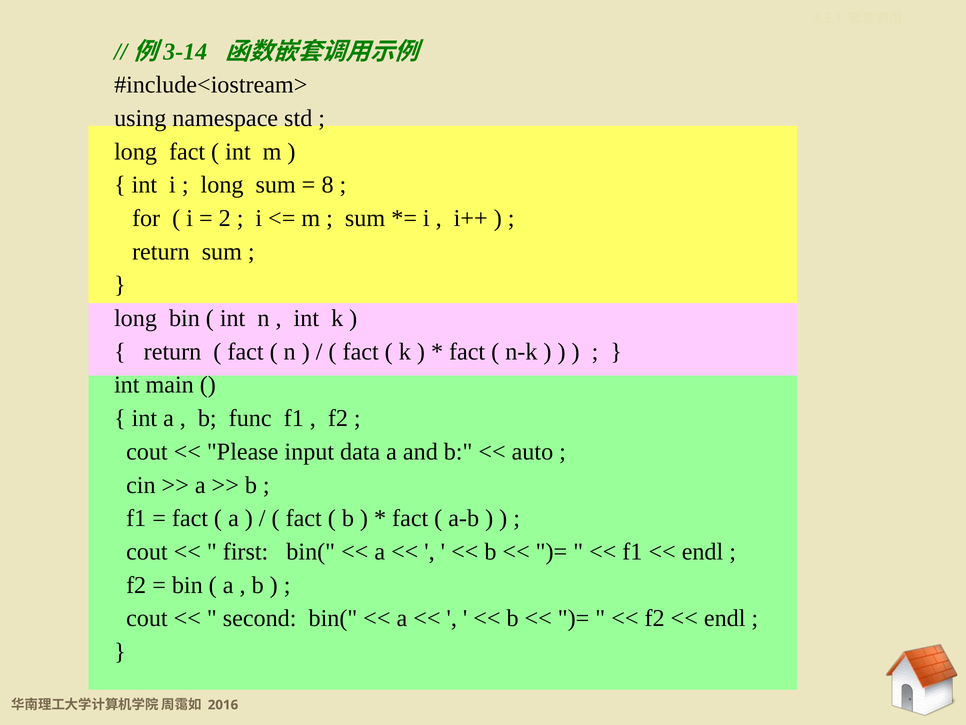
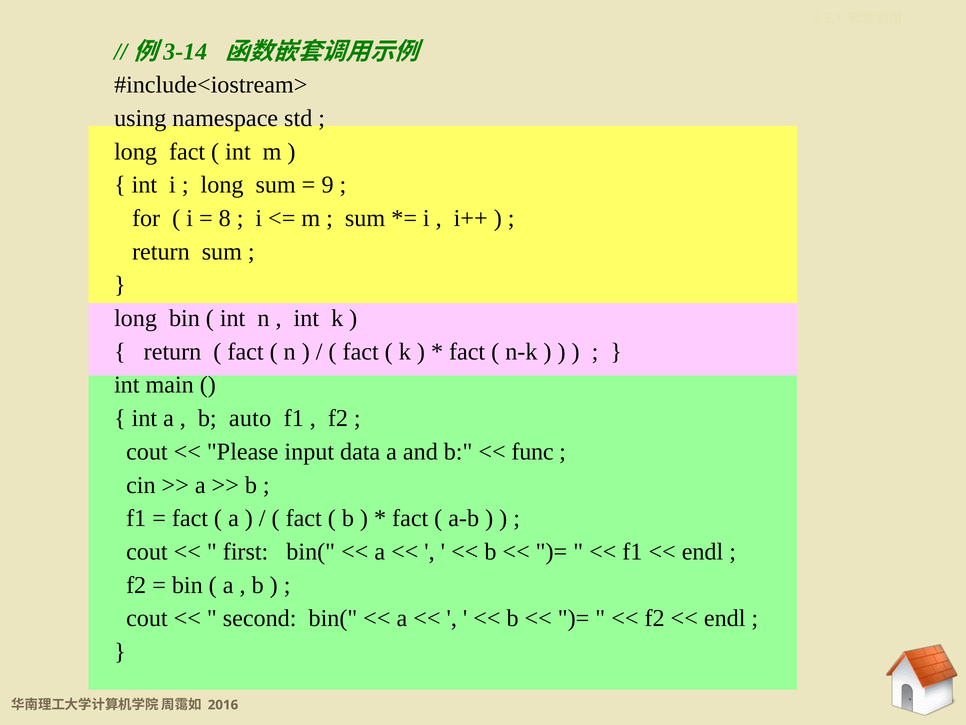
8: 8 -> 9 (328, 185)
2: 2 -> 8 (225, 218)
func: func -> auto (250, 418)
auto: auto -> func (533, 451)
